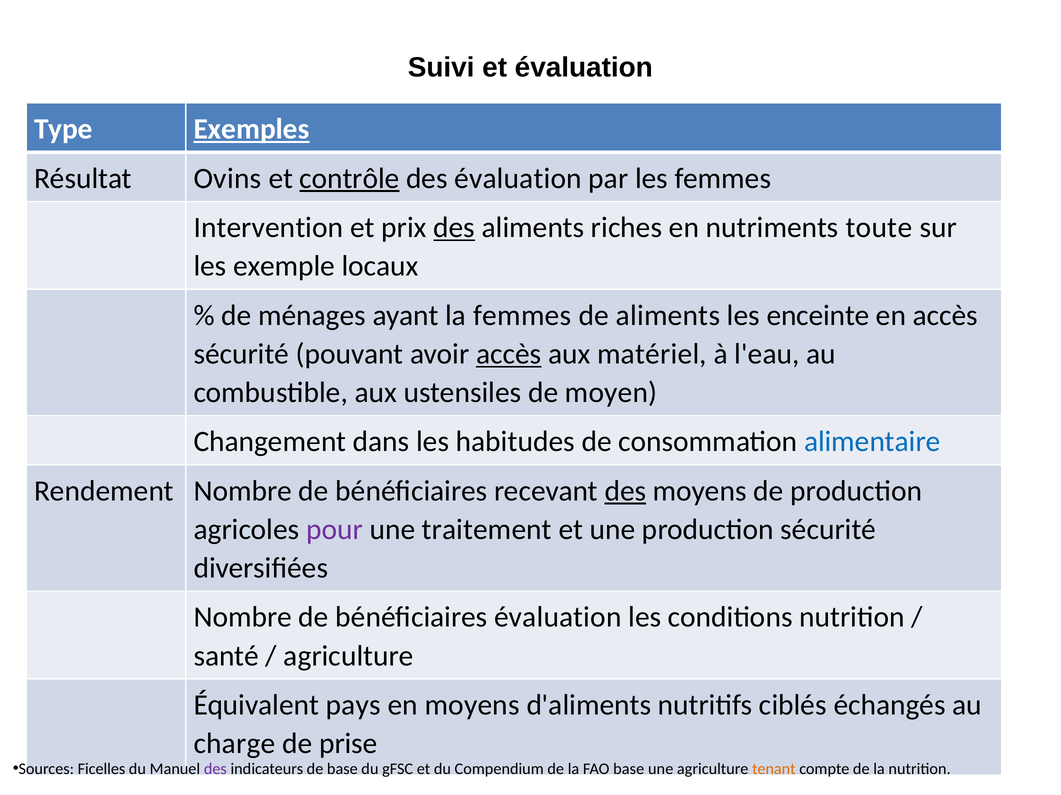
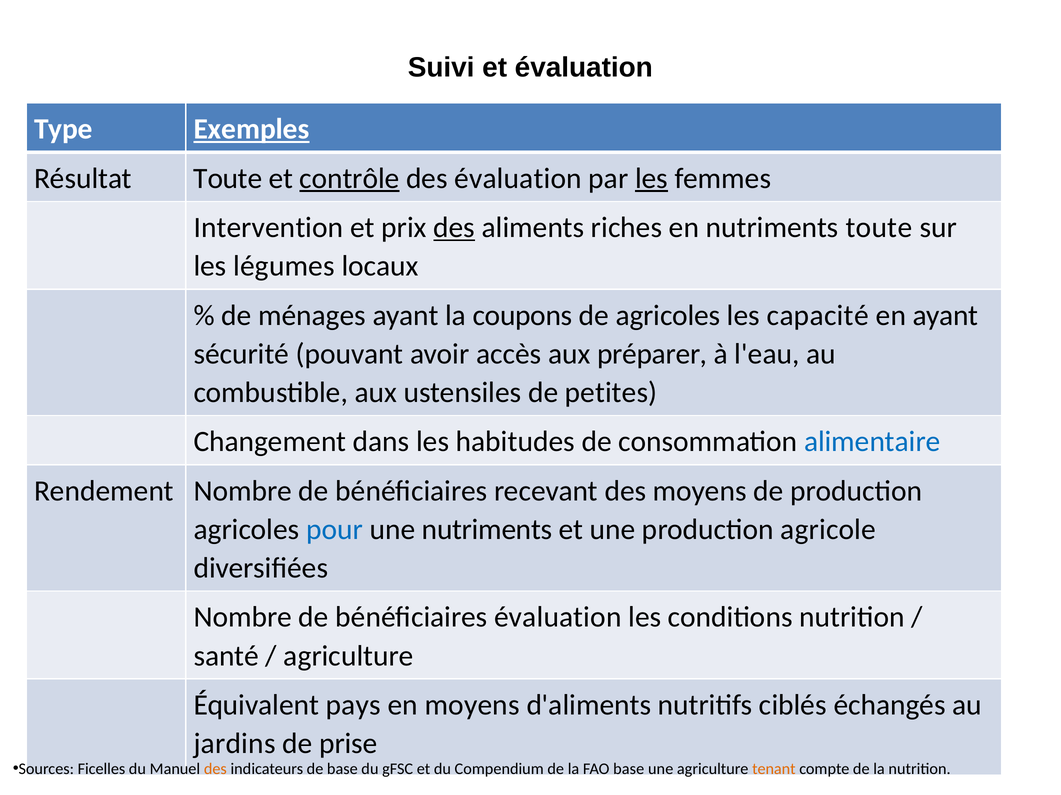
Résultat Ovins: Ovins -> Toute (228, 179)
les underline: none -> present (652, 179)
exemple: exemple -> légumes (284, 266)
la femmes: femmes -> coupons (523, 316)
de aliments: aliments -> agricoles (668, 316)
enceinte: enceinte -> capacité (818, 316)
en accès: accès -> ayant (945, 316)
accès underline: present -> none (509, 354)
matériel: matériel -> préparer (652, 354)
moyen: moyen -> petites (611, 393)
des underline: present -> none (625, 491)
pour colour: purple -> blue (334, 530)
une traitement: traitement -> nutriments (487, 530)
production sécurité: sécurité -> agricole (828, 530)
charge: charge -> jardins (235, 744)
des colour: purple -> orange (215, 769)
